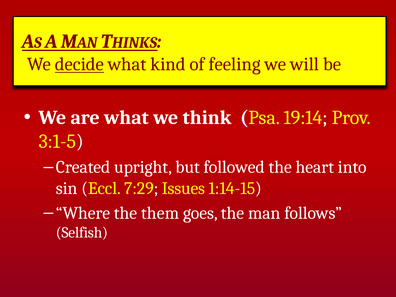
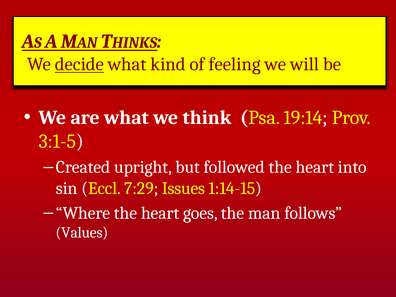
Where the them: them -> heart (160, 213)
Selfish: Selfish -> Values (82, 233)
